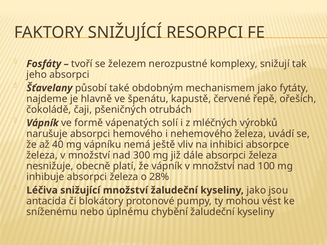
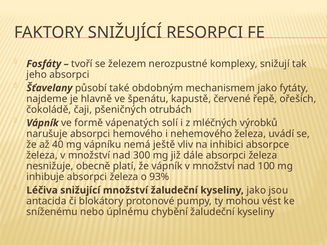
28%: 28% -> 93% (159, 177)
